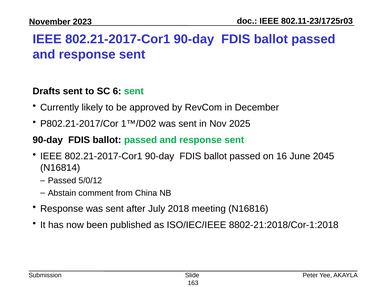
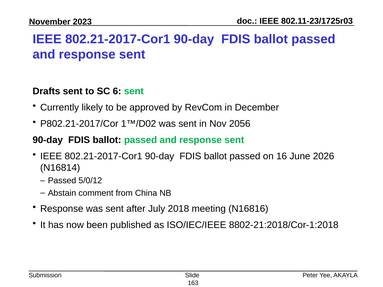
2025: 2025 -> 2056 (240, 124)
2045: 2045 -> 2026 (324, 156)
